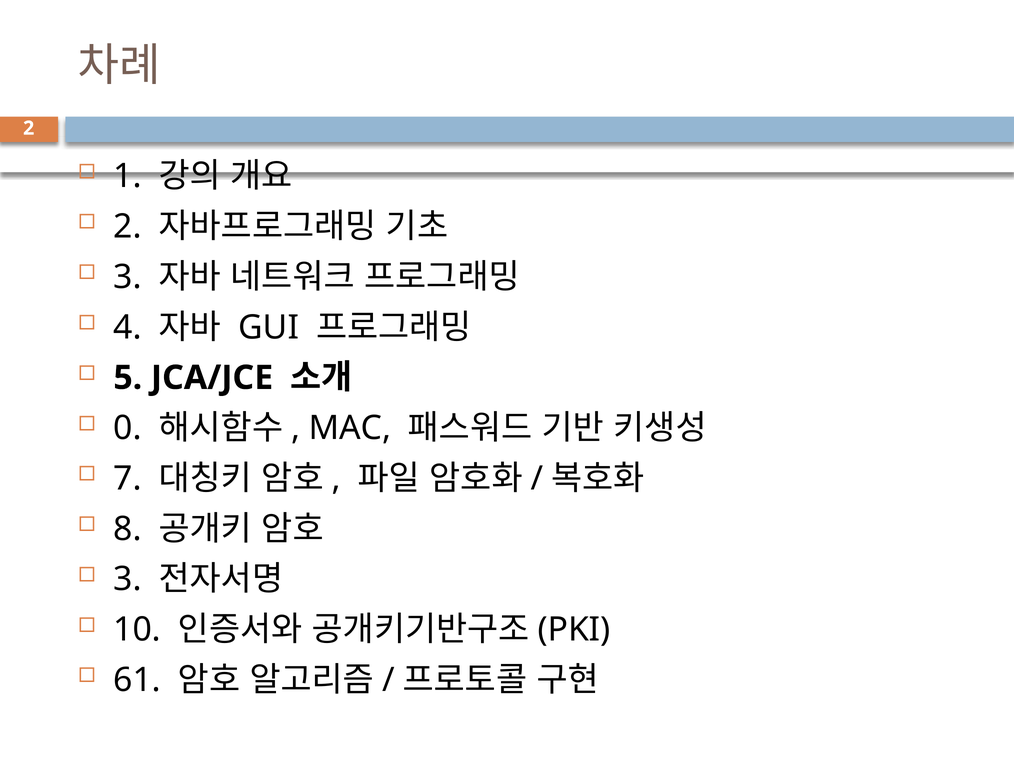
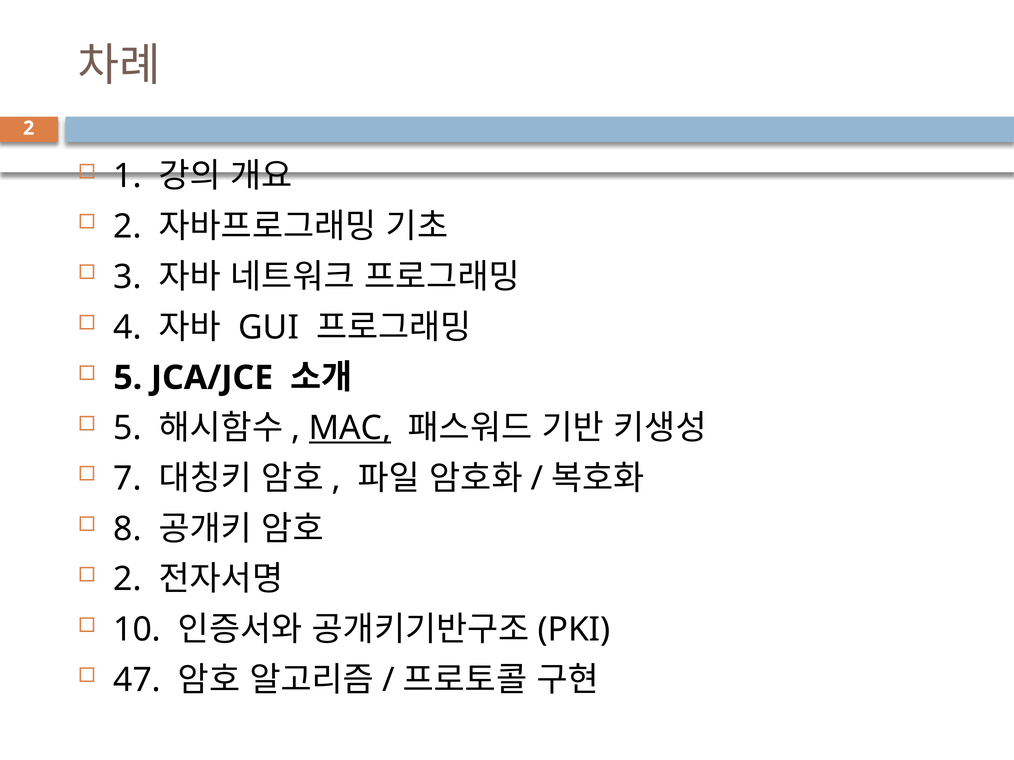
0: 0 -> 5 (128, 428)
MAC underline: none -> present (350, 428)
3: 3 -> 2 (128, 580)
61: 61 -> 47 (137, 681)
